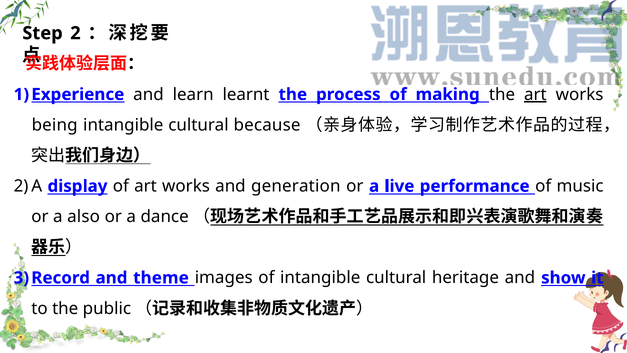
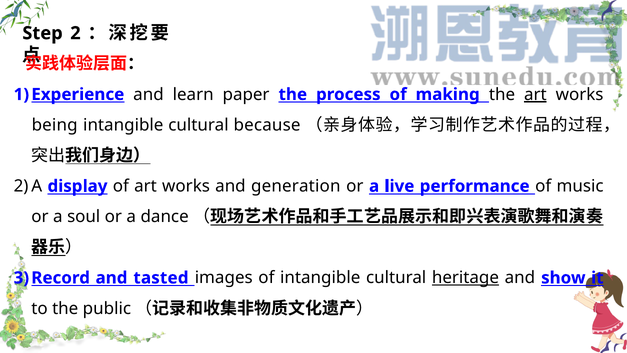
learnt: learnt -> paper (246, 94)
also: also -> soul (84, 217)
theme: theme -> tasted (161, 278)
heritage underline: none -> present (465, 278)
